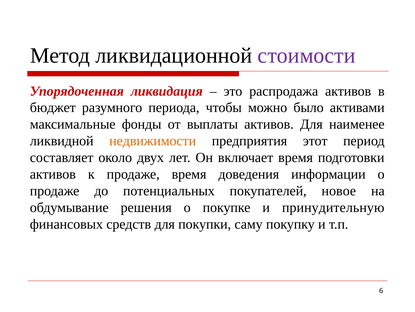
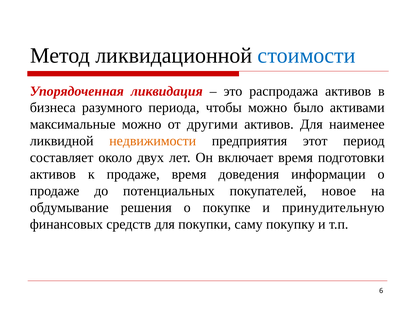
стоимости colour: purple -> blue (307, 55)
бюджет: бюджет -> бизнеса (53, 107)
максимальные фонды: фонды -> можно (142, 124)
выплаты: выплаты -> другими (212, 124)
